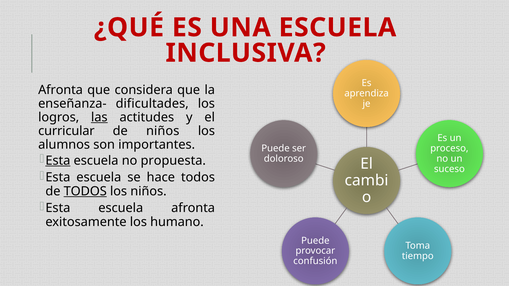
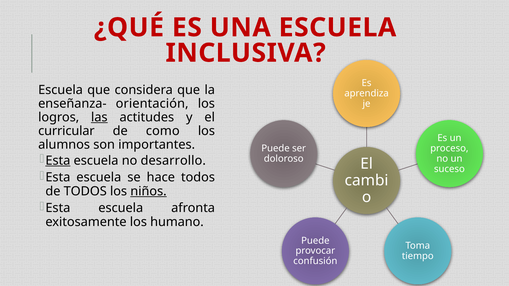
Afronta: Afronta -> Escuela (61, 90)
dificultades: dificultades -> orientación (152, 104)
de niños: niños -> como (163, 131)
propuesta: propuesta -> desarrollo (173, 161)
TODOS underline: present -> none (85, 191)
niños underline: none -> present (148, 191)
